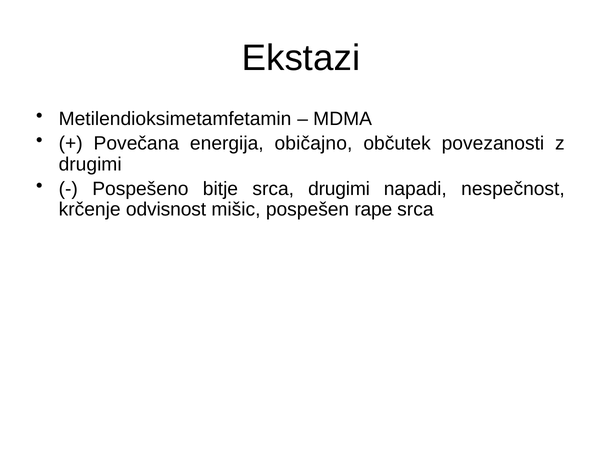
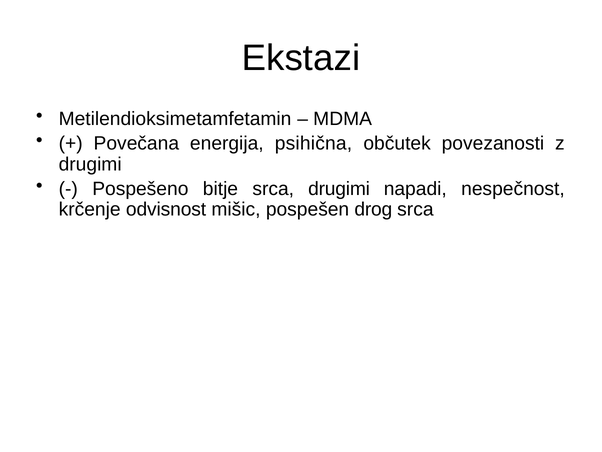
običajno: običajno -> psihična (313, 143)
rape: rape -> drog (373, 209)
